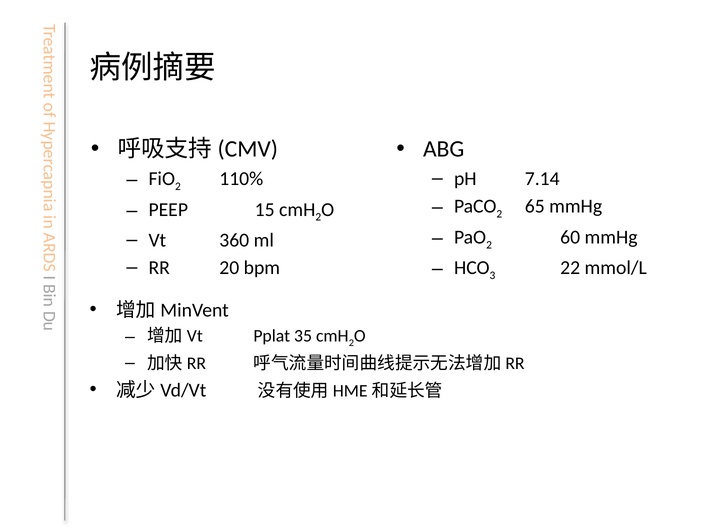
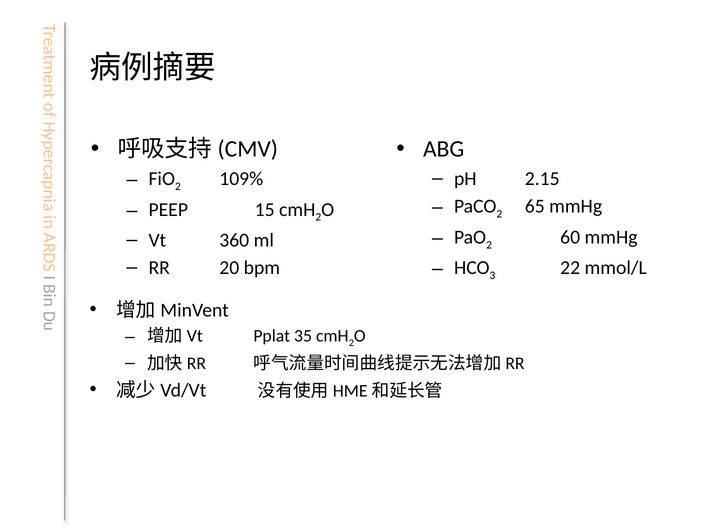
7.14: 7.14 -> 2.15 (542, 179)
110%: 110% -> 109% (241, 179)
